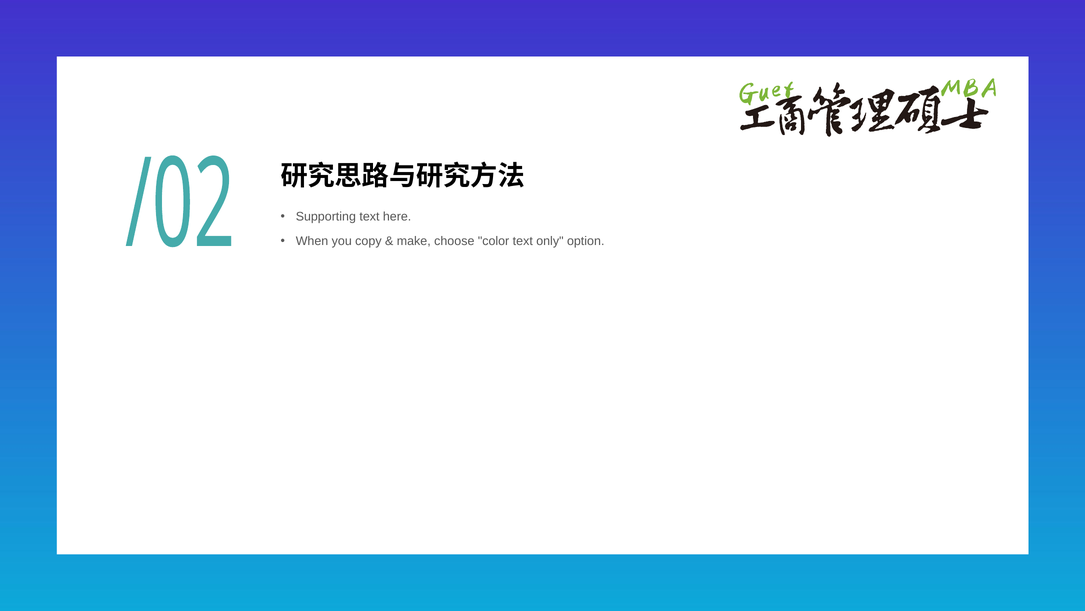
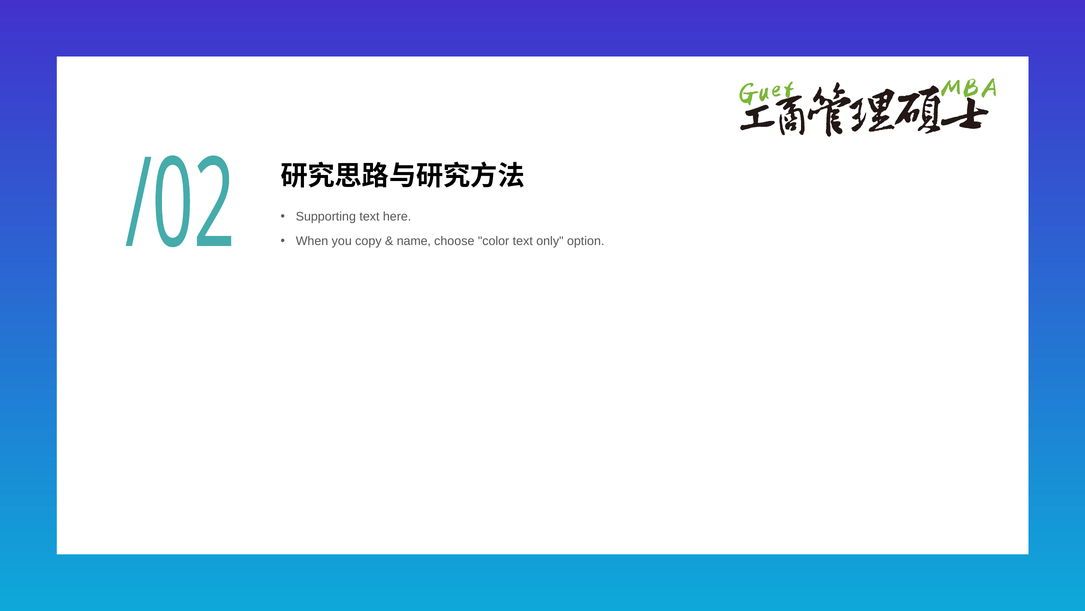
make: make -> name (414, 241)
